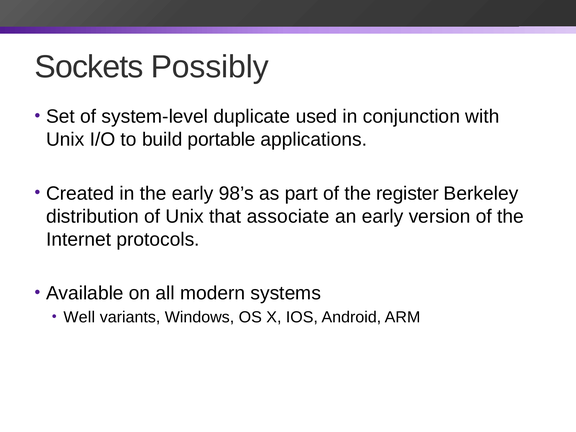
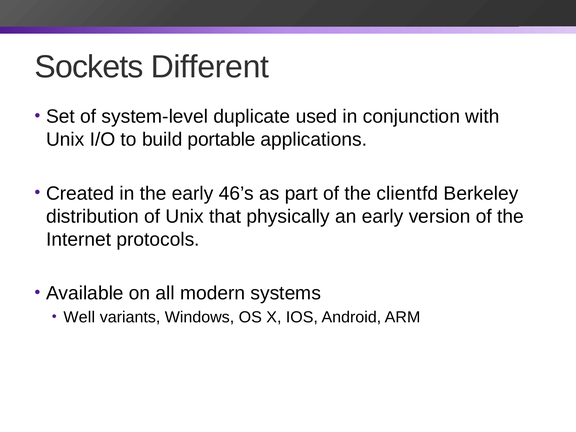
Possibly: Possibly -> Different (210, 67)
98’s: 98’s -> 46’s (236, 193)
register: register -> clientfd (407, 193)
associate: associate -> physically (288, 216)
